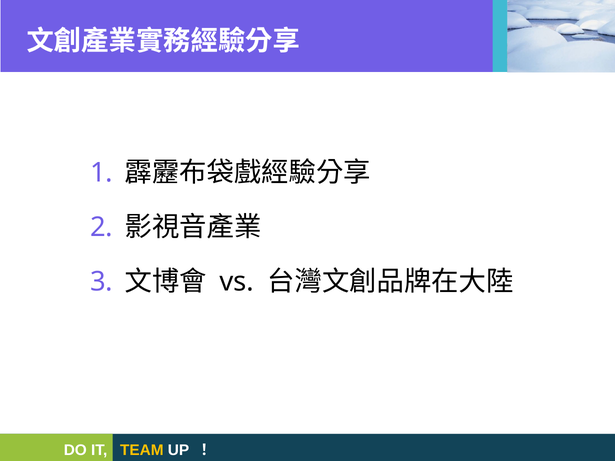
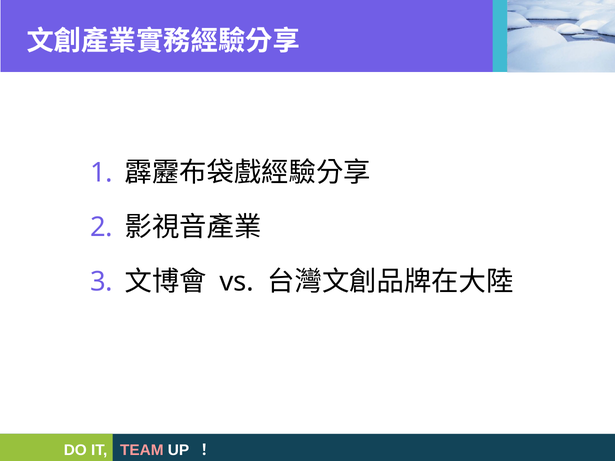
TEAM colour: yellow -> pink (142, 451)
